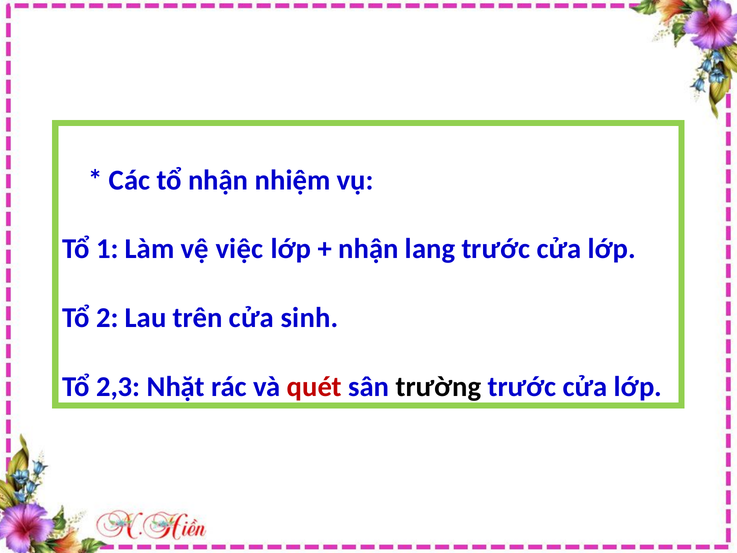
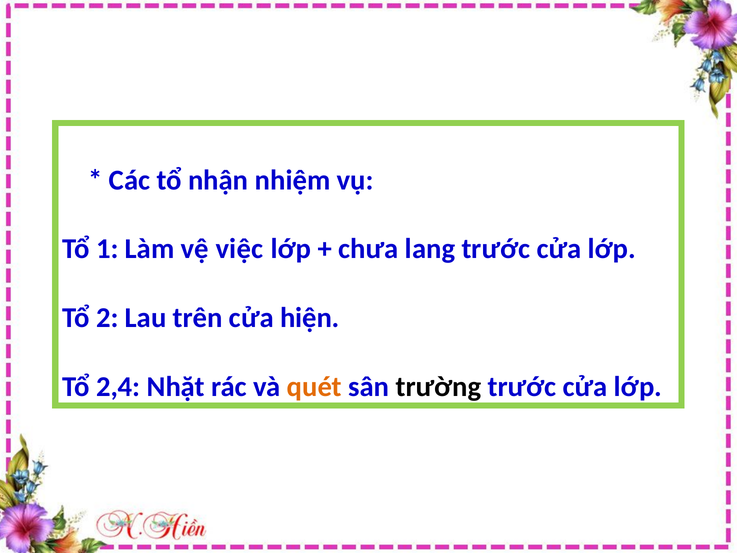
nhận: nhận -> chưa (368, 249)
sinh: sinh -> hiện (310, 318)
2,3: 2,3 -> 2,4 (118, 387)
quét colour: red -> orange (314, 387)
